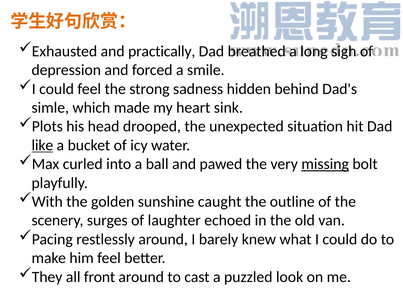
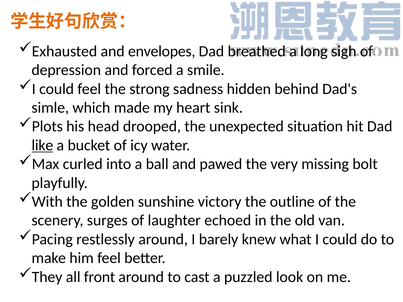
practically: practically -> envelopes (162, 51)
missing underline: present -> none (325, 164)
caught: caught -> victory (220, 202)
